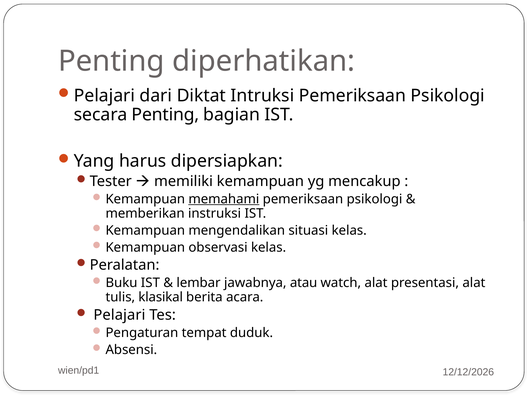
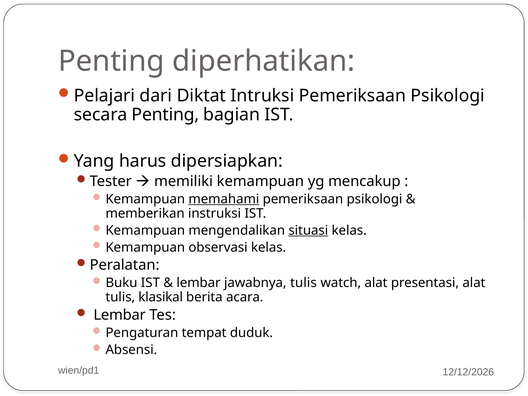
situasi underline: none -> present (308, 230)
jawabnya atau: atau -> tulis (303, 283)
Pelajari: Pelajari -> Lembar (120, 315)
